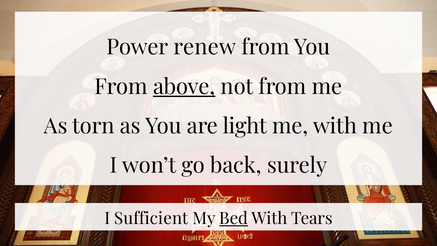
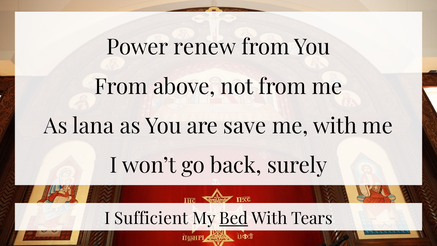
above underline: present -> none (184, 87)
torn: torn -> lana (93, 126)
light: light -> save (245, 126)
